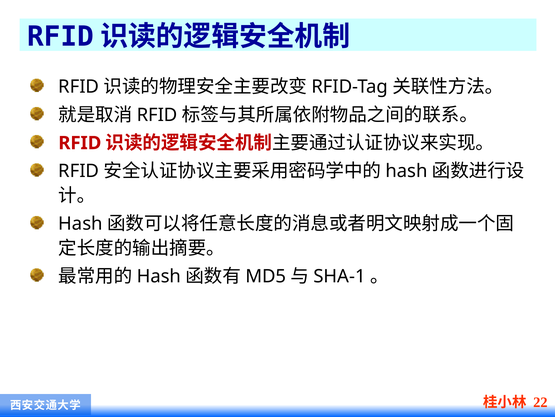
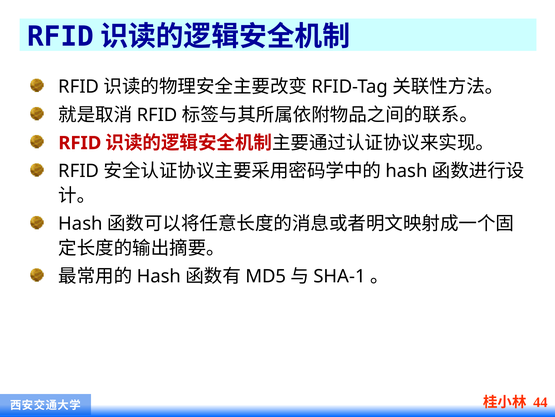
22: 22 -> 44 (540, 402)
